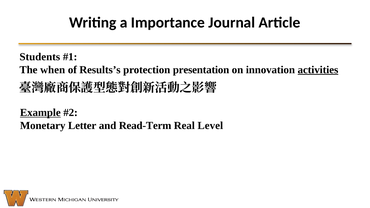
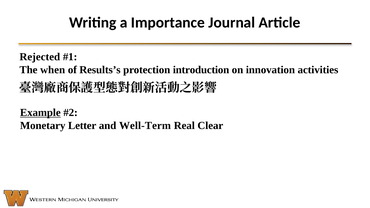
Students: Students -> Rejected (40, 57)
presentation: presentation -> introduction (201, 70)
activities underline: present -> none (318, 70)
Read-Term: Read-Term -> Well-Term (145, 126)
Level: Level -> Clear (210, 126)
